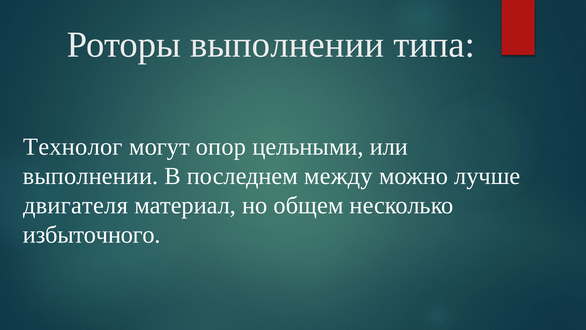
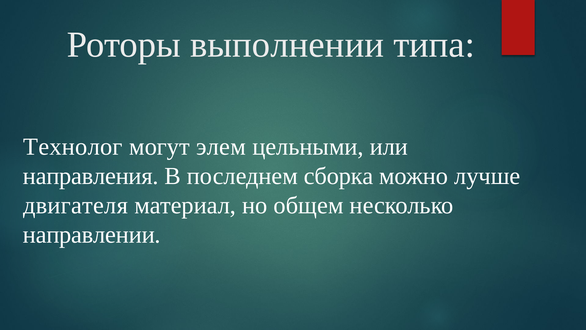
опор: опор -> элем (221, 147)
выполнении: выполнении -> направления (91, 176)
между: между -> сборка (339, 176)
избыточного: избыточного -> направлении (92, 234)
